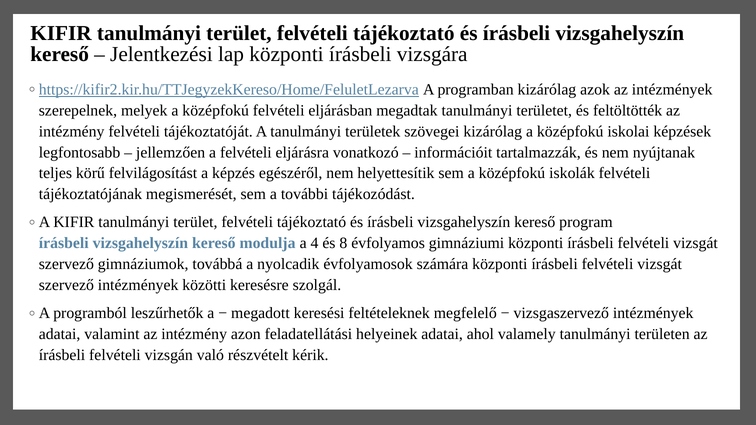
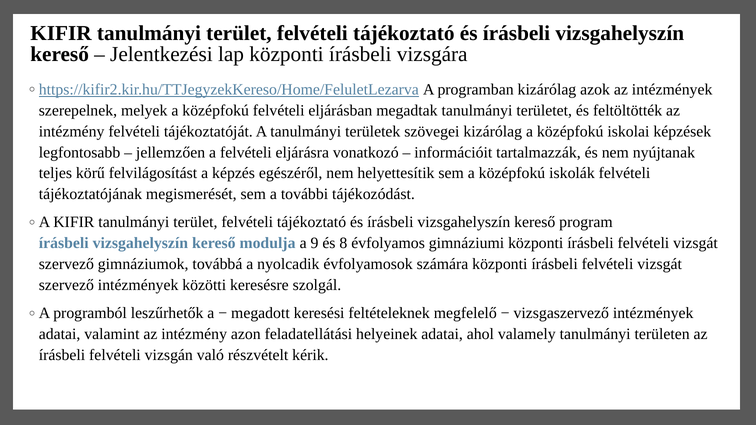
4: 4 -> 9 (315, 243)
